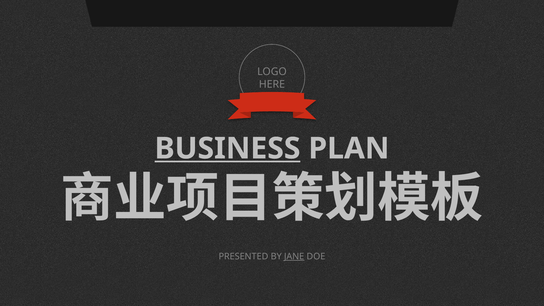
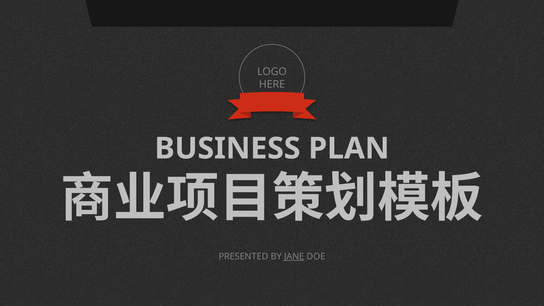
BUSINESS underline: present -> none (228, 148)
